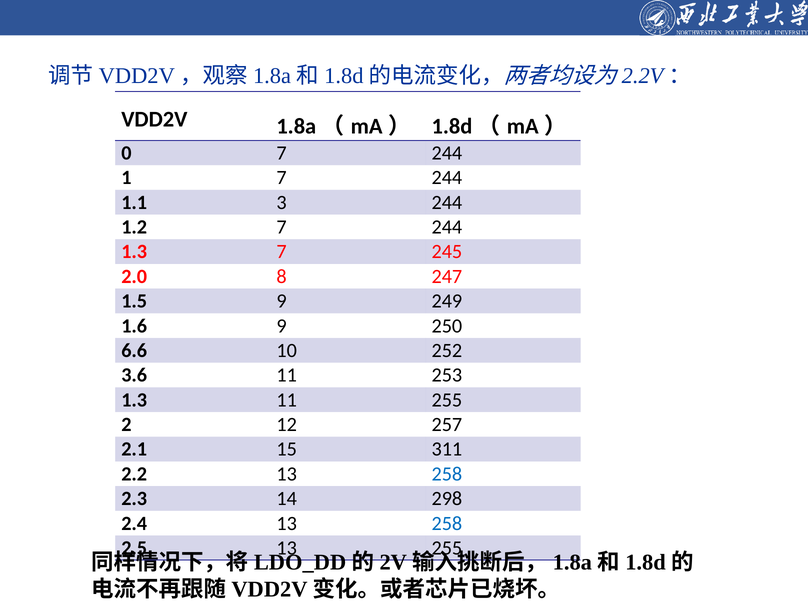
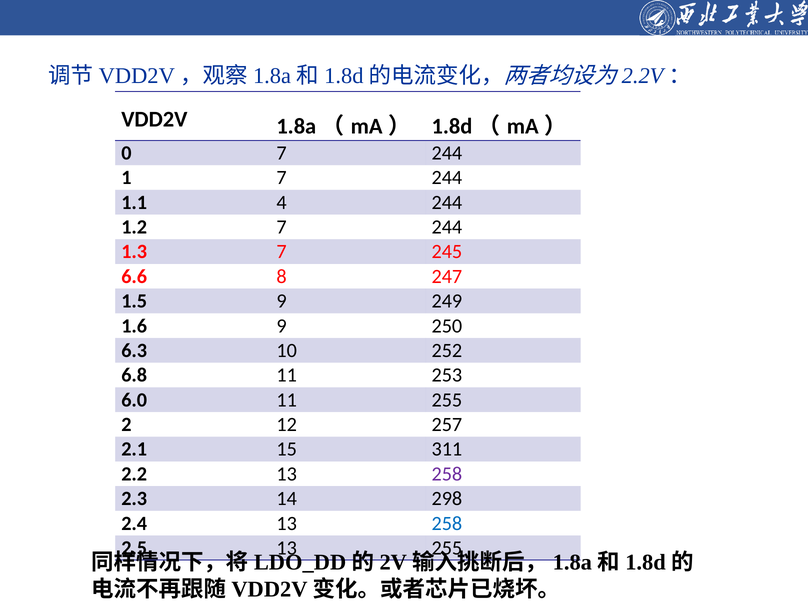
3: 3 -> 4 (282, 202)
2.0: 2.0 -> 6.6 (134, 276)
6.6: 6.6 -> 6.3 (134, 351)
3.6: 3.6 -> 6.8 (134, 375)
1.3: 1.3 -> 6.0 (134, 400)
258 colour: blue -> purple (447, 474)
